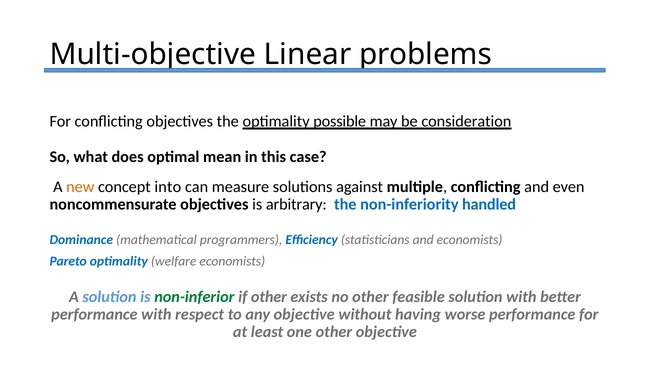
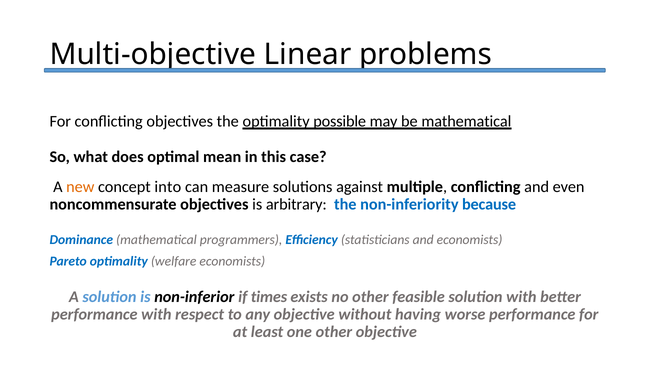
be consideration: consideration -> mathematical (466, 121)
handled: handled -> because (489, 204)
non-inferior colour: green -> black (194, 296)
if other: other -> times (269, 296)
